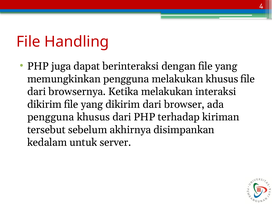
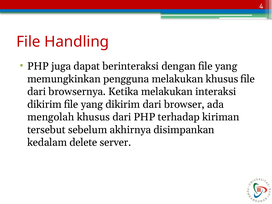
pengguna: pengguna -> mengolah (51, 117)
untuk: untuk -> delete (83, 142)
